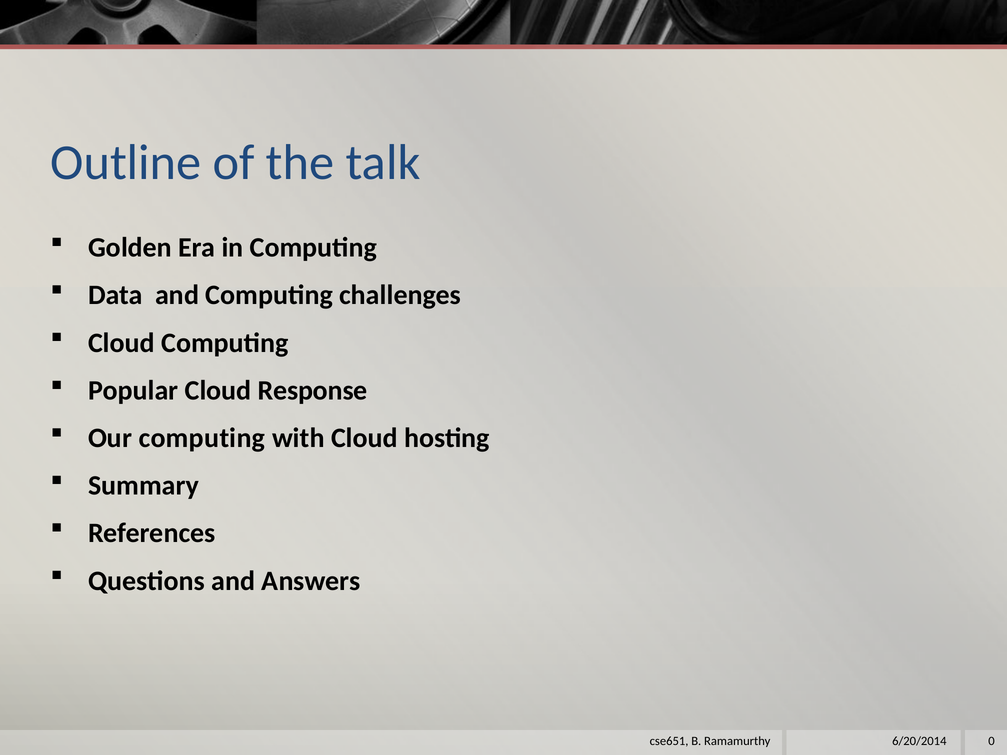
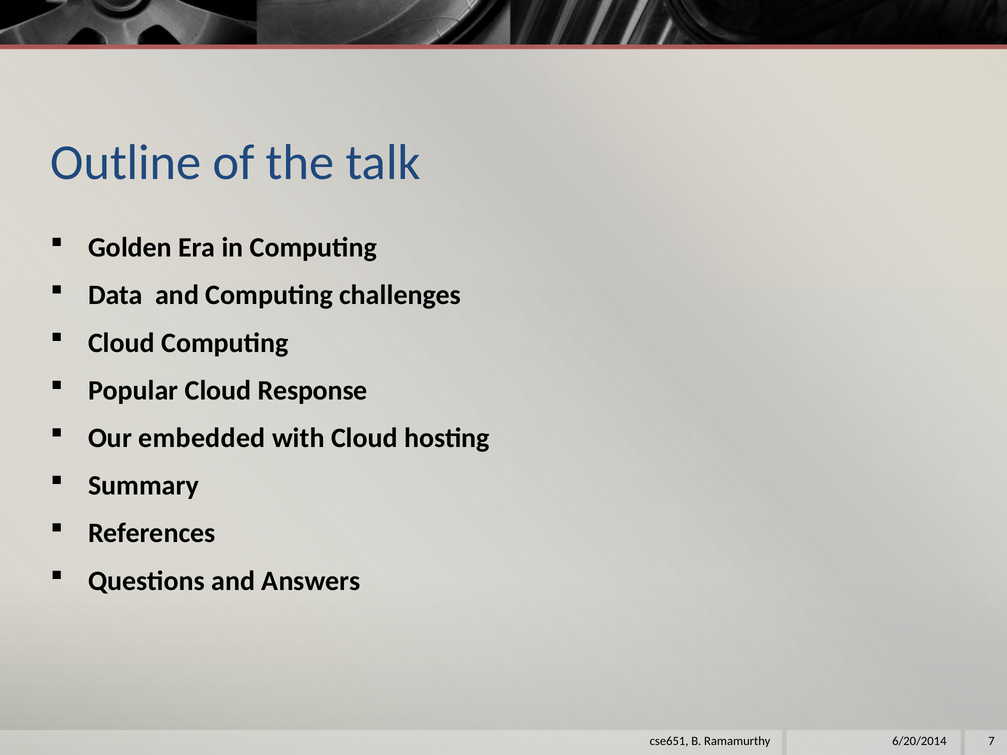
Our computing: computing -> embedded (202, 438)
0: 0 -> 7 (991, 741)
